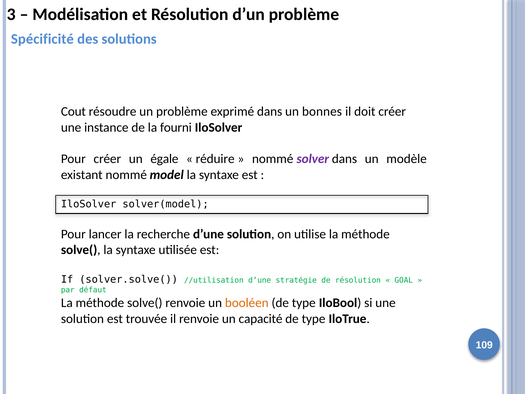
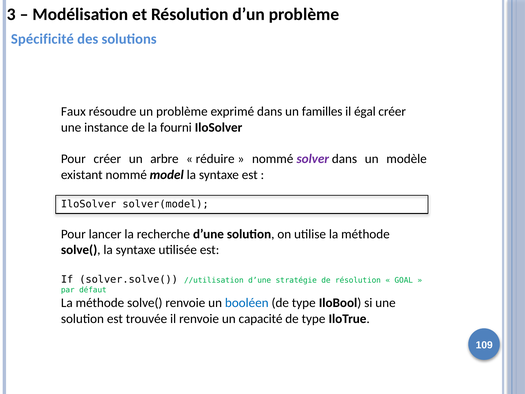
Cout: Cout -> Faux (73, 112)
bonnes: bonnes -> familles (322, 112)
doit: doit -> égal (365, 112)
égale: égale -> arbre (164, 159)
booléen colour: orange -> blue (247, 303)
